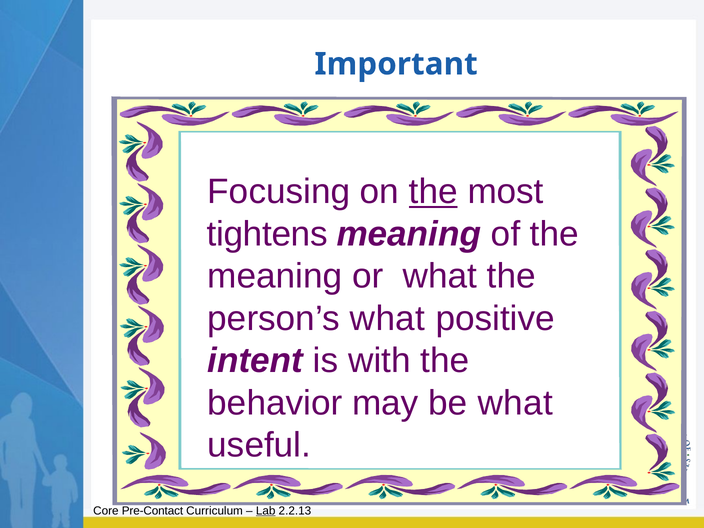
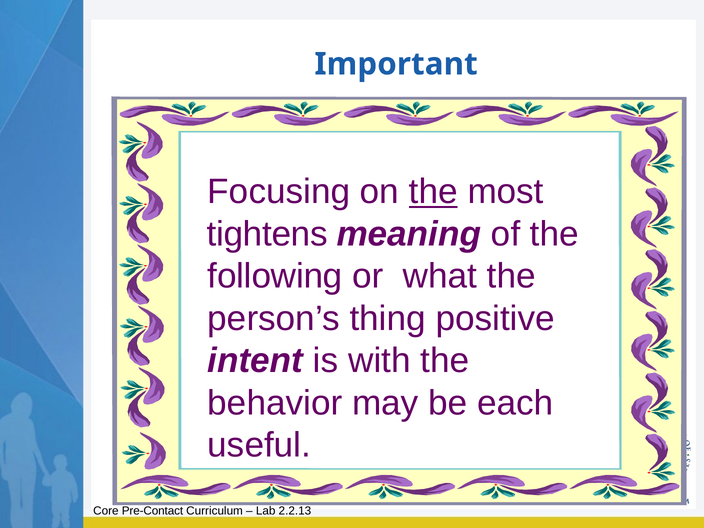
meaning: meaning -> following (275, 276)
person’s what: what -> thing (388, 318)
be what: what -> each (515, 403)
Lab underline: present -> none (266, 511)
